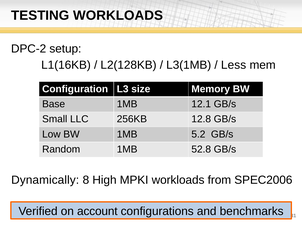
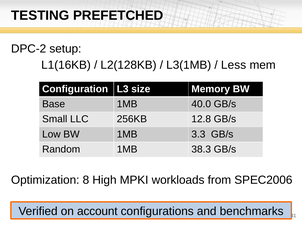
TESTING WORKLOADS: WORKLOADS -> PREFETCHED (118, 16)
12.1: 12.1 -> 40.0 (201, 104)
5.2: 5.2 -> 3.3 (198, 135)
52.8: 52.8 -> 38.3 (201, 150)
Dynamically: Dynamically -> Optimization (45, 180)
